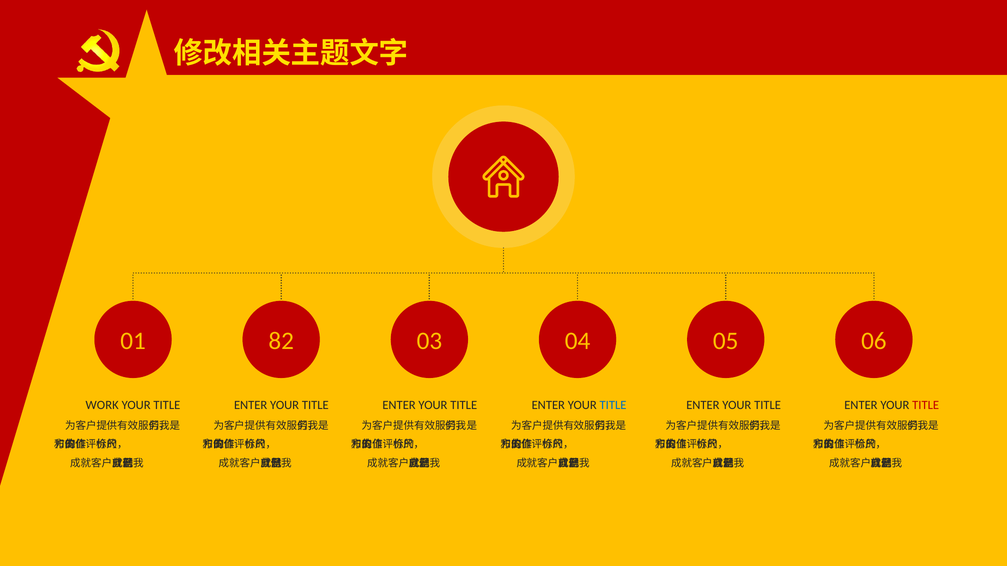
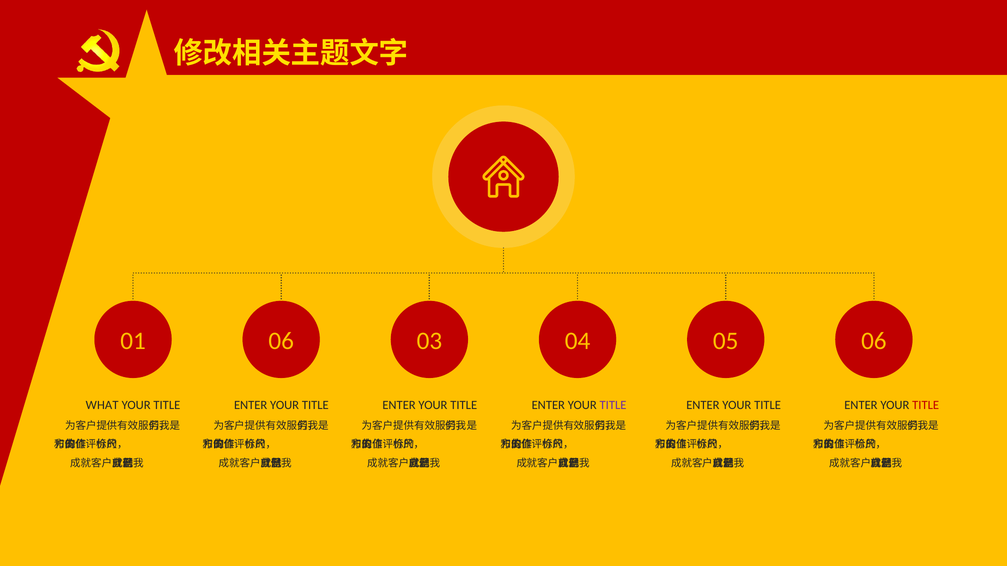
01 82: 82 -> 06 (281, 341)
WORK: WORK -> WHAT (102, 405)
TITLE colour: blue -> purple (613, 405)
